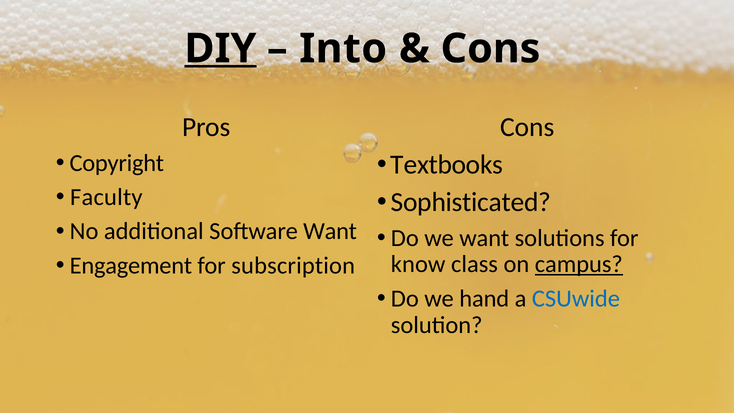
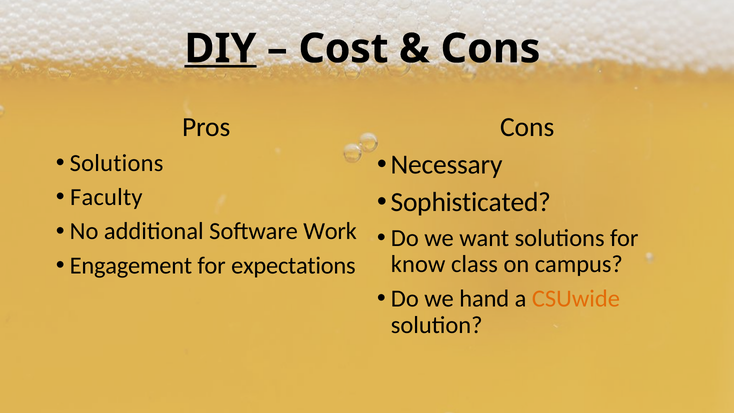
Into: Into -> Cost (344, 49)
Copyright: Copyright -> Solutions (117, 163)
Textbooks: Textbooks -> Necessary (447, 165)
Software Want: Want -> Work (330, 231)
subscription: subscription -> expectations (293, 265)
campus underline: present -> none (579, 264)
CSUwide colour: blue -> orange (576, 298)
